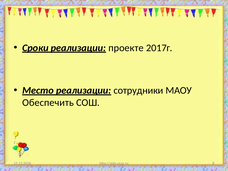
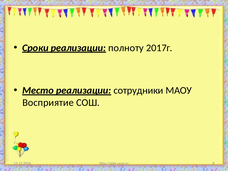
проекте: проекте -> полноту (126, 48)
Обеспечить: Обеспечить -> Восприятие (48, 103)
